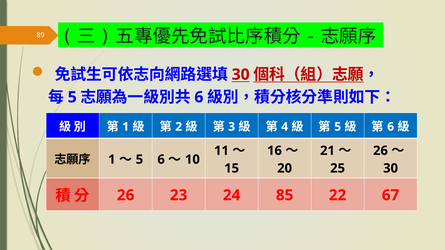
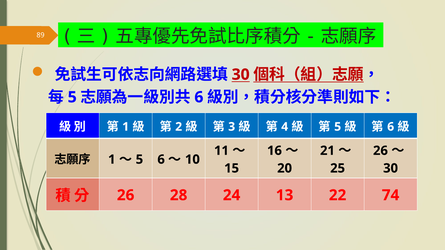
23: 23 -> 28 (179, 195)
85: 85 -> 13 (285, 195)
67: 67 -> 74 (391, 195)
